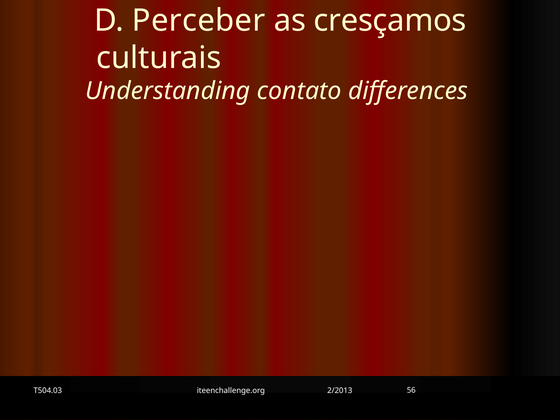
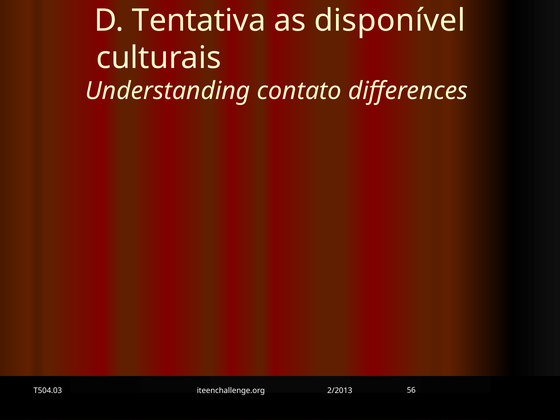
Perceber: Perceber -> Tentativa (199, 20)
cresçamos: cresçamos -> disponível (390, 20)
